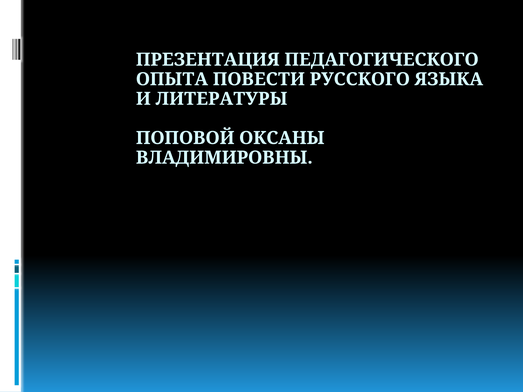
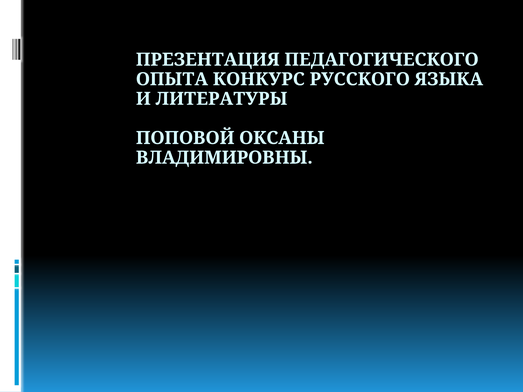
ПОВЕСТИ: ПОВЕСТИ -> КОНКУРС (259, 79)
